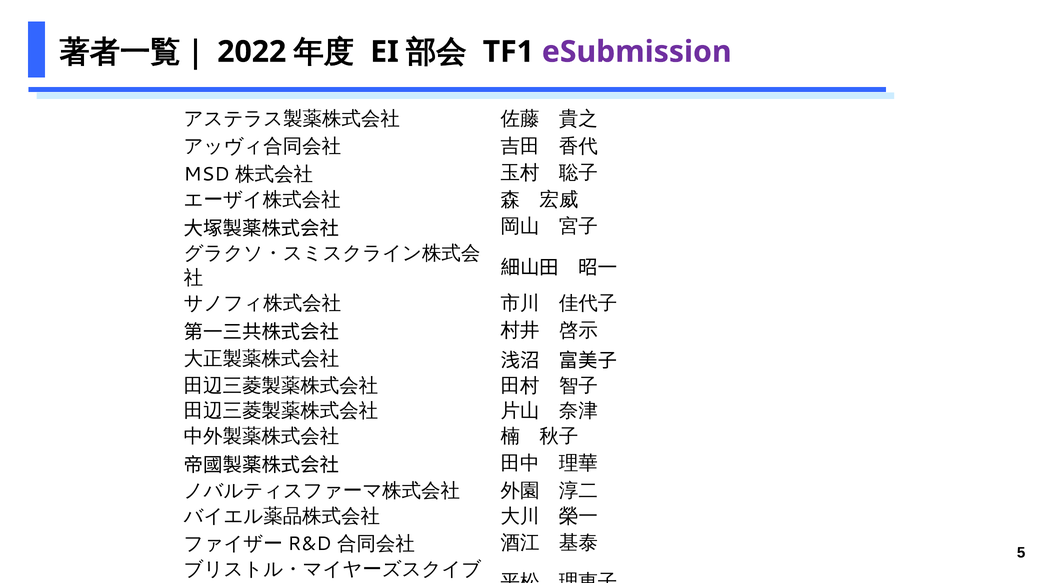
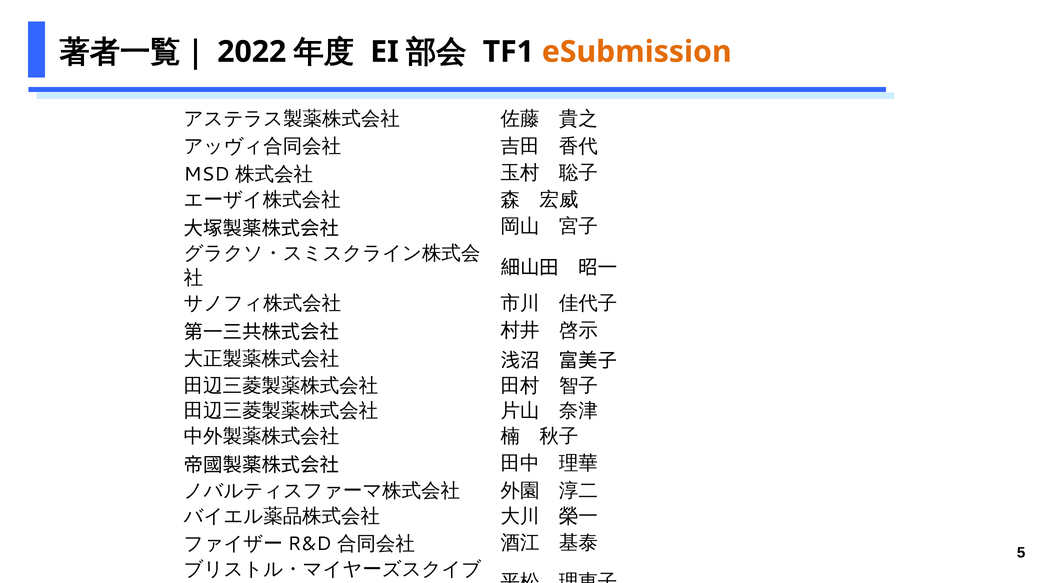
eSubmission colour: purple -> orange (637, 52)
